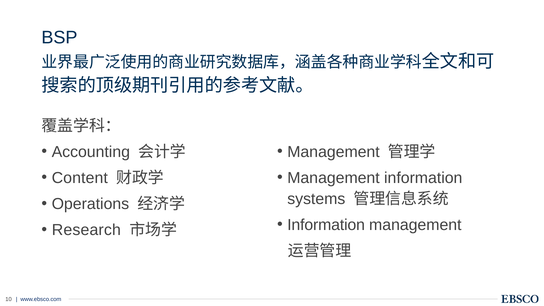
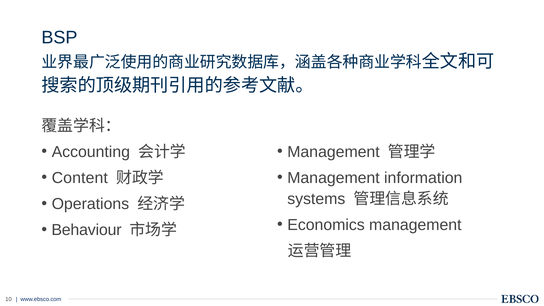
Information: Information -> Economics (326, 225)
Research: Research -> Behaviour (87, 230)
